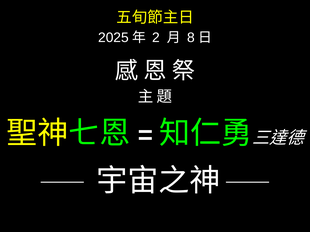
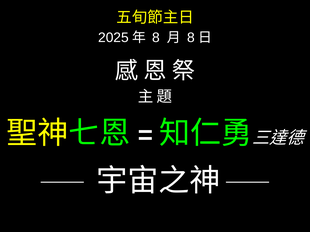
2: 2 -> 8 (156, 38)
